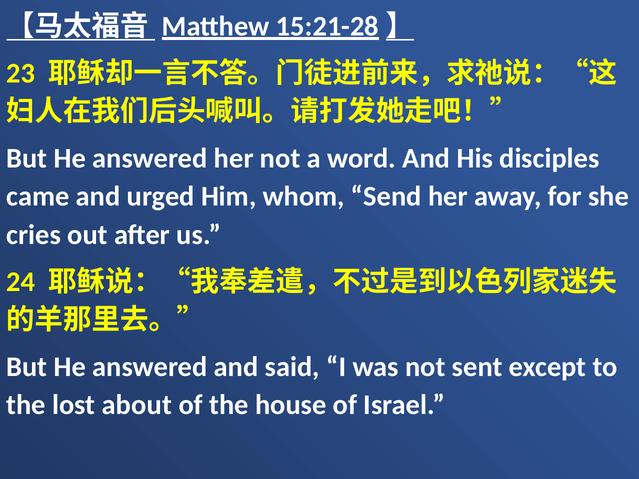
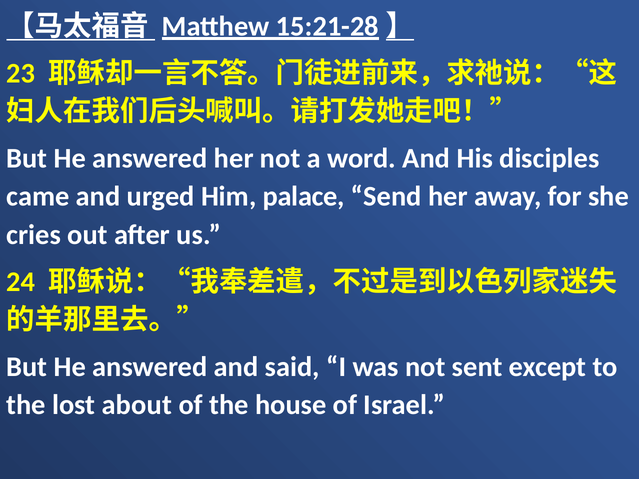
whom: whom -> palace (304, 197)
